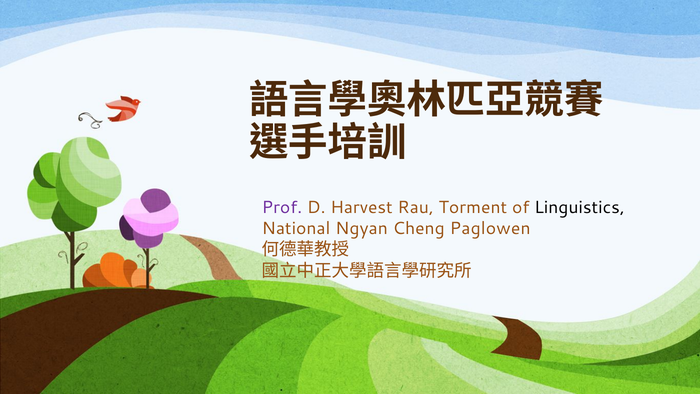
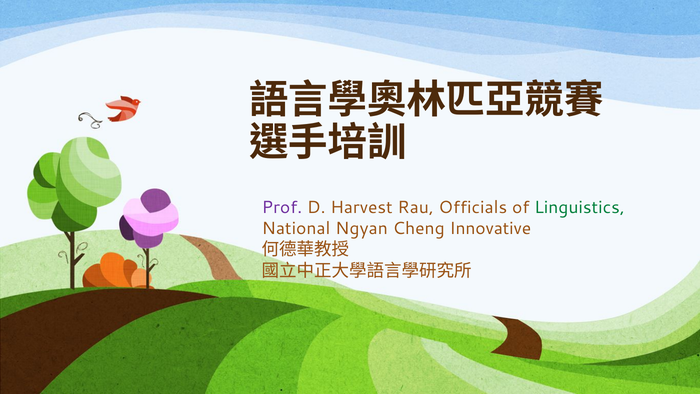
Torment: Torment -> Officials (473, 208)
Linguistics colour: black -> green (579, 208)
Paglowen: Paglowen -> Innovative (490, 229)
